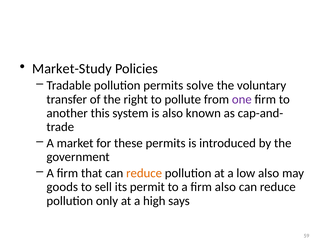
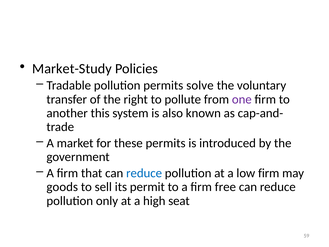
reduce colour: orange -> blue (144, 173)
low also: also -> firm (269, 173)
firm also: also -> free (225, 187)
says: says -> seat (179, 201)
